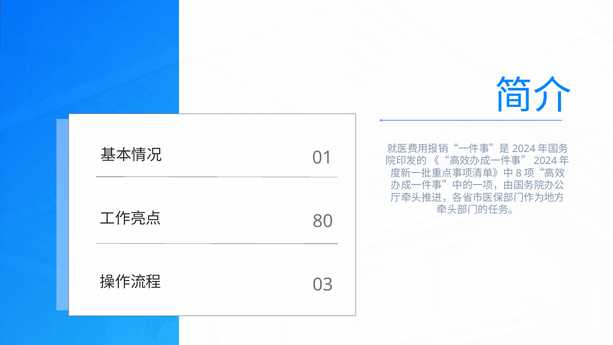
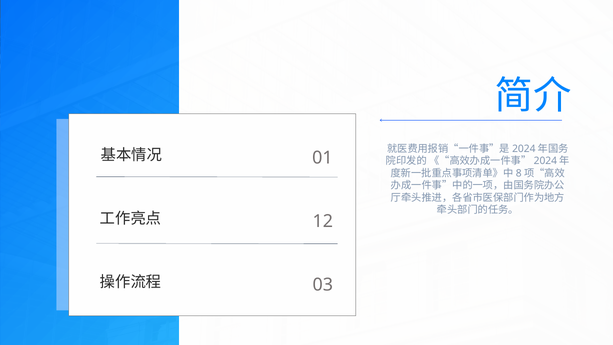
80: 80 -> 12 (323, 221)
